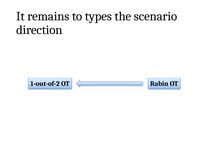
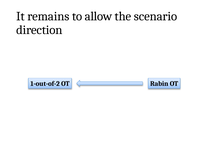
types: types -> allow (98, 16)
